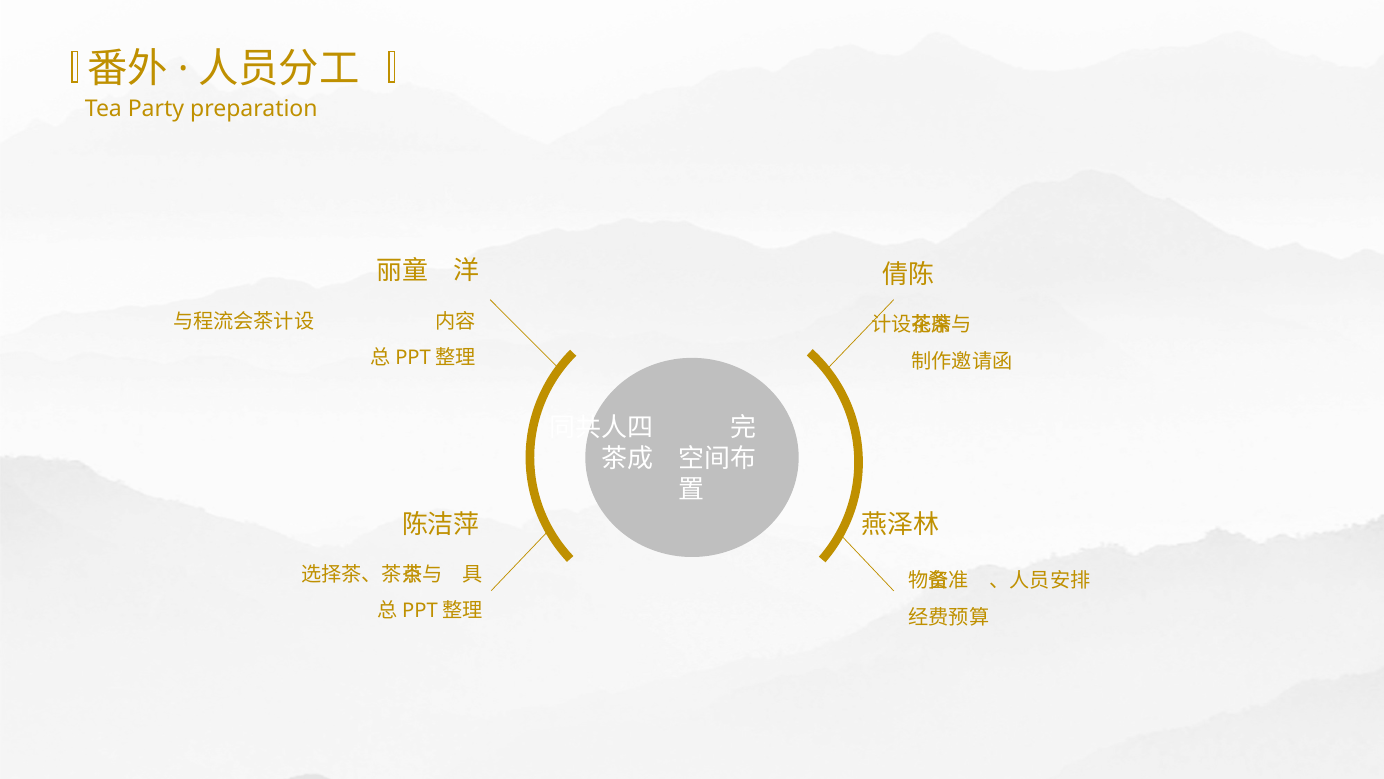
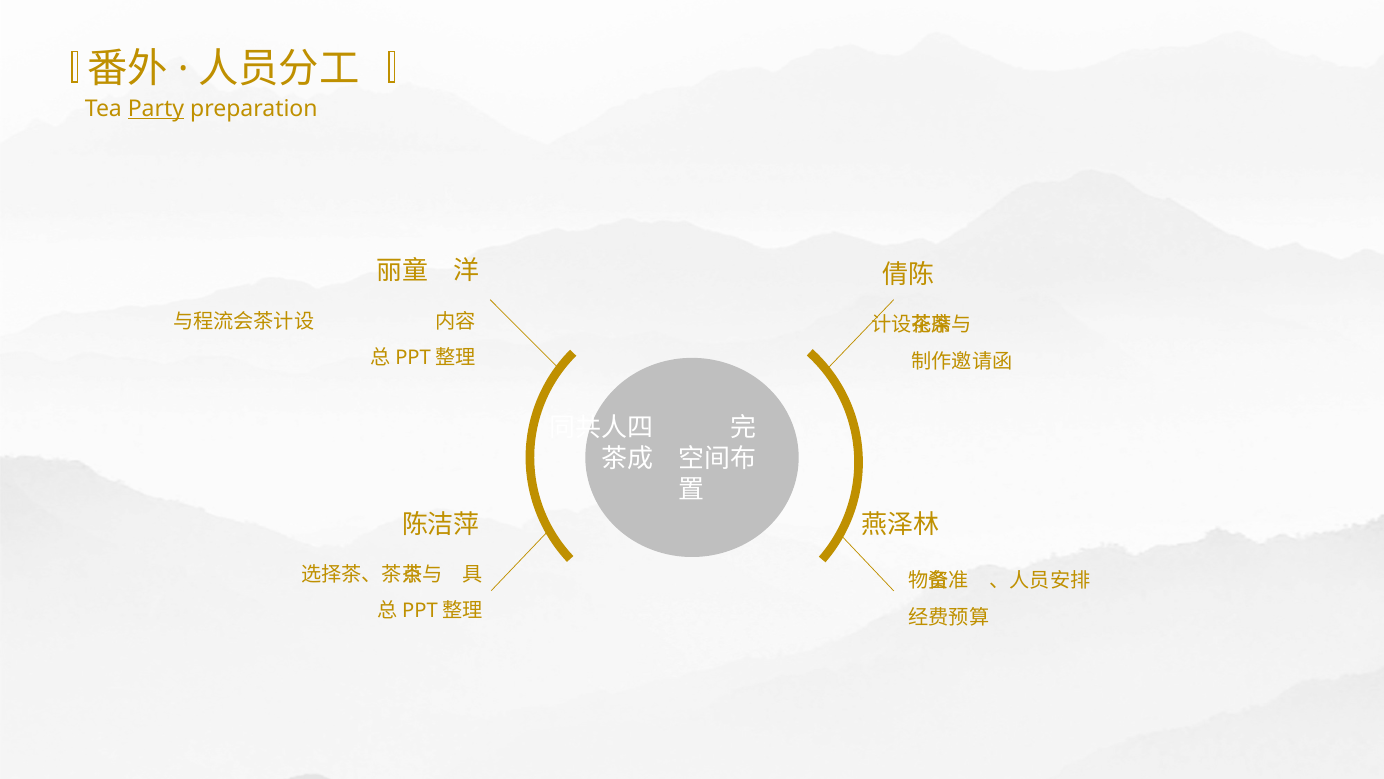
Party underline: none -> present (156, 108)
